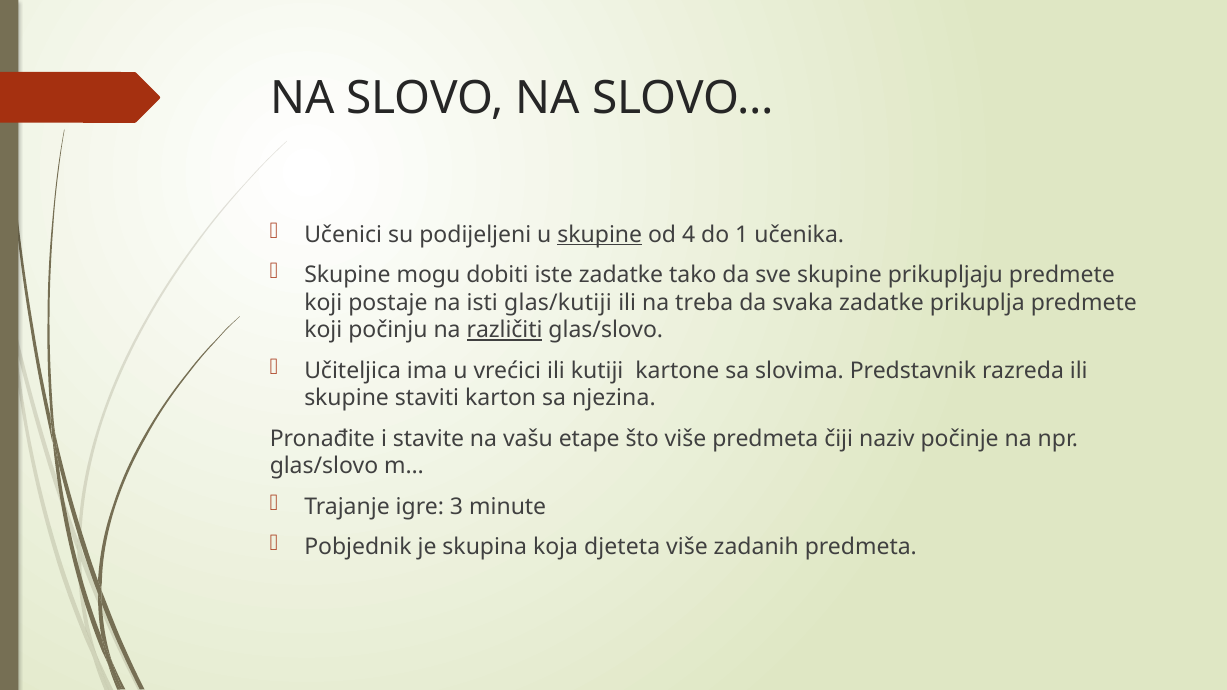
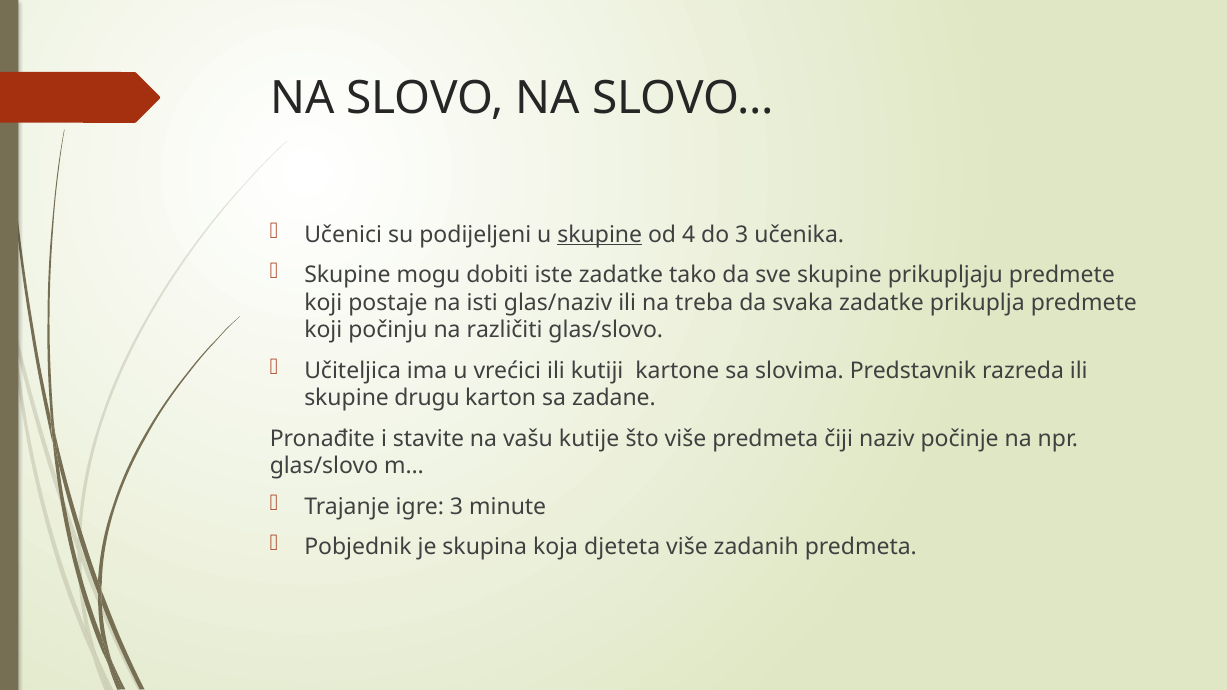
do 1: 1 -> 3 (742, 235)
glas/kutiji: glas/kutiji -> glas/naziv (558, 303)
različiti underline: present -> none (505, 330)
staviti: staviti -> drugu (427, 398)
njezina: njezina -> zadane (614, 398)
etape: etape -> kutije (589, 439)
